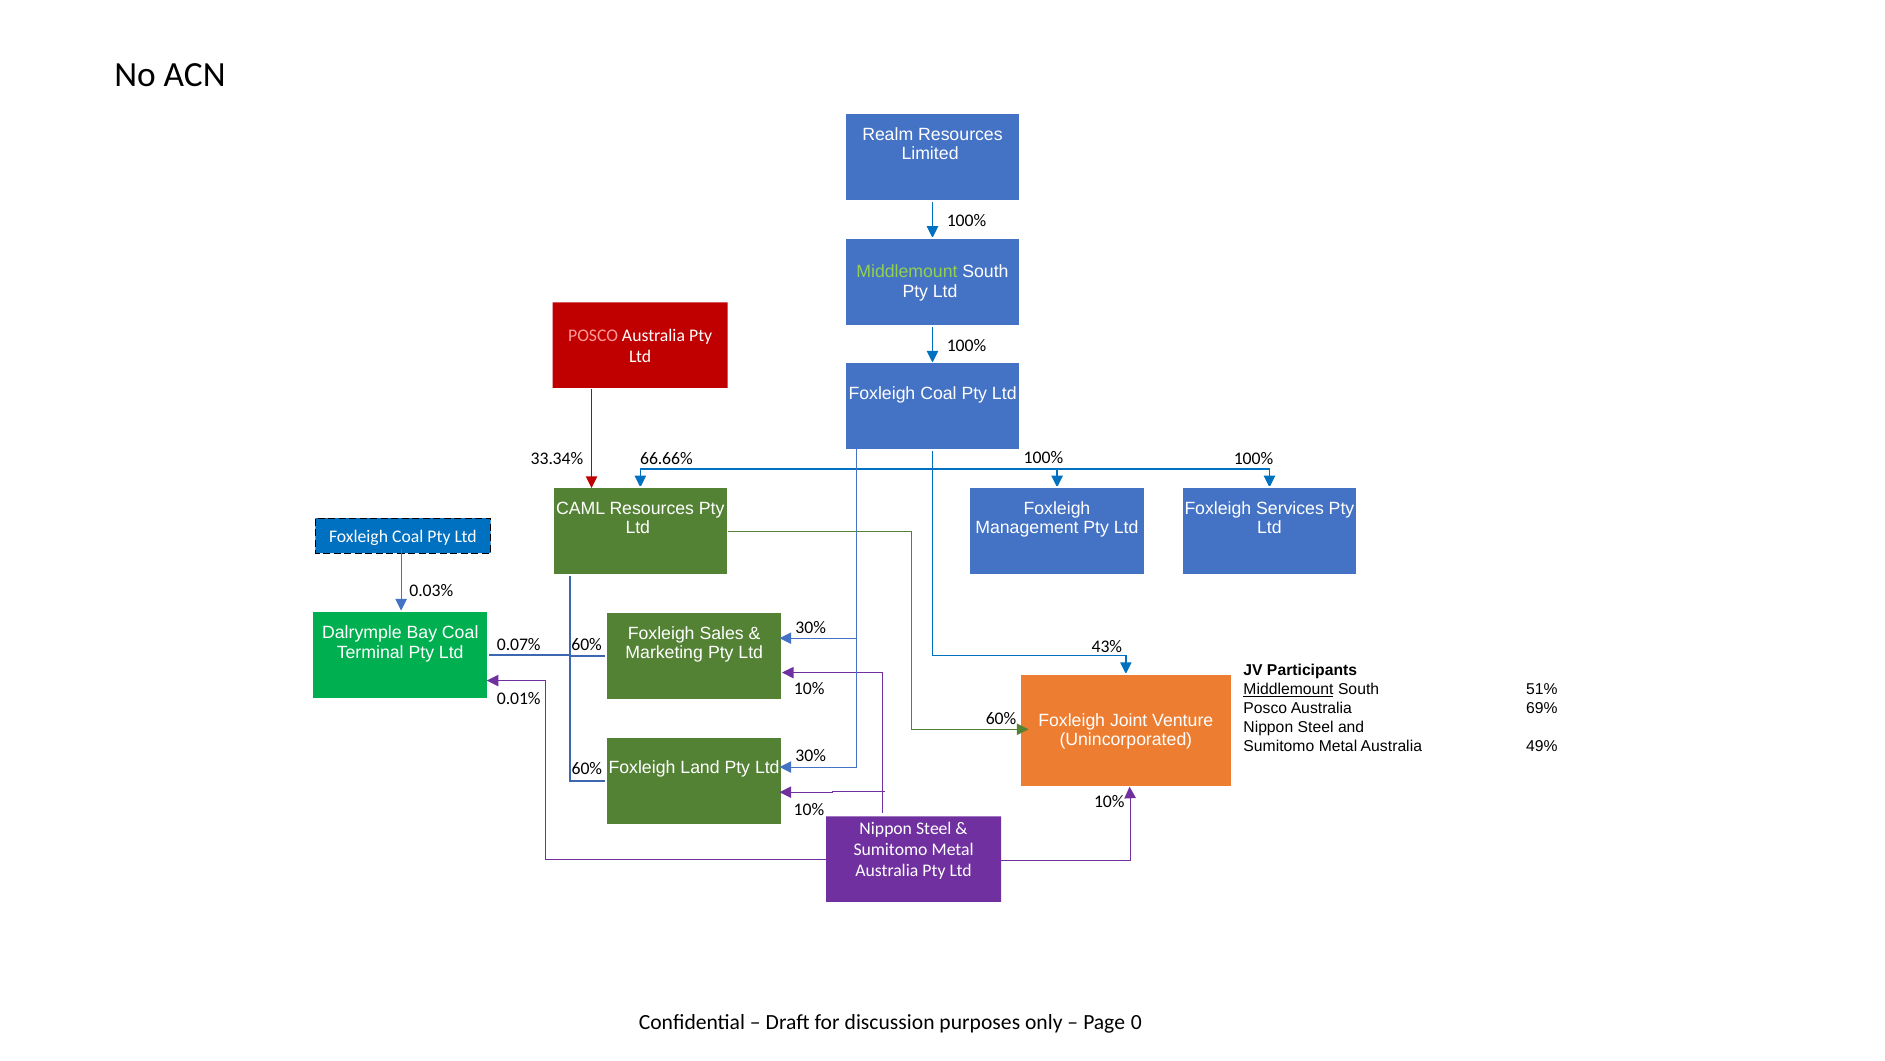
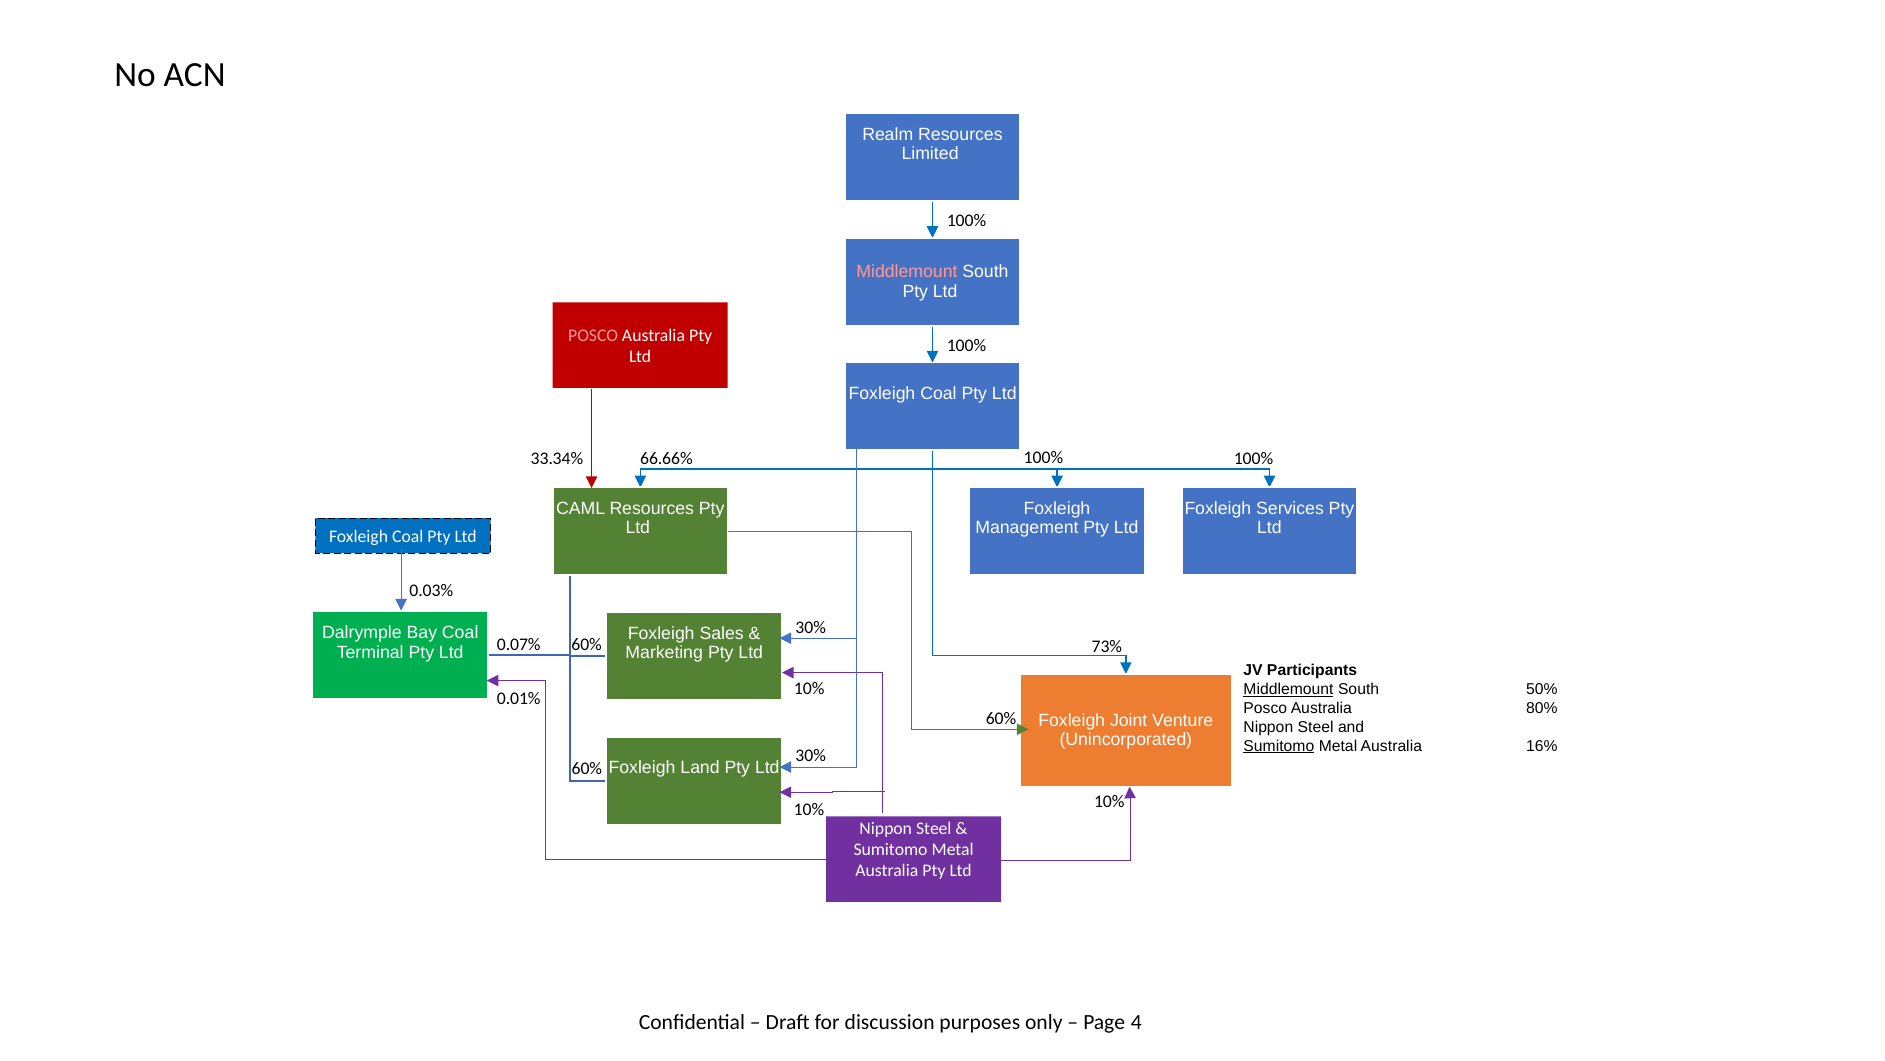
Middlemount colour: light green -> pink (907, 272)
43%: 43% -> 73% (1107, 646)
51%: 51% -> 50% (1542, 689)
69%: 69% -> 80% (1542, 708)
Sumitomo underline: none -> present (1279, 746)
49%: 49% -> 16% (1542, 746)
0: 0 -> 4 (1136, 1021)
